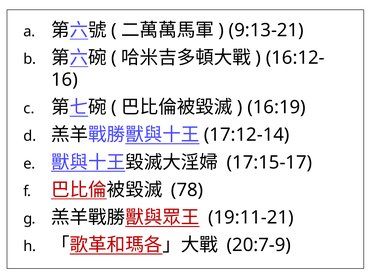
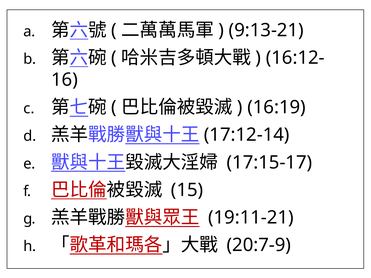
78: 78 -> 15 (187, 190)
